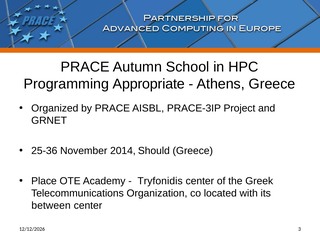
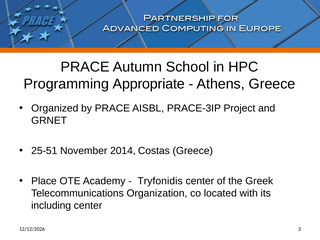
25-36: 25-36 -> 25-51 (44, 151)
Should: Should -> Costas (154, 151)
between: between -> including (51, 205)
